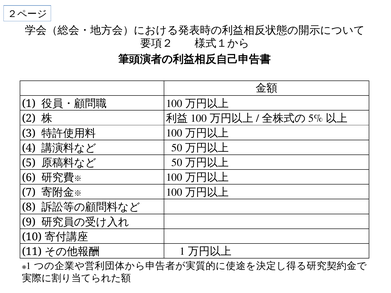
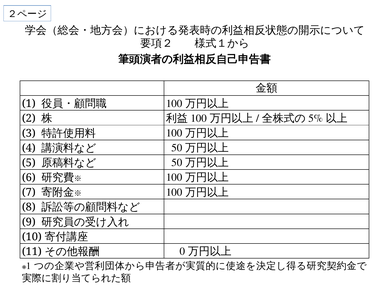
1: 1 -> 0 (182, 252)
